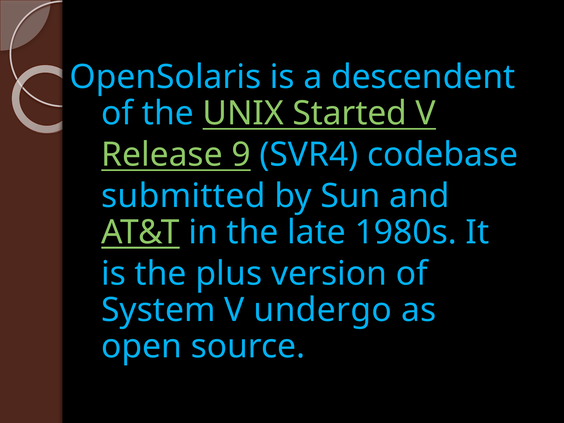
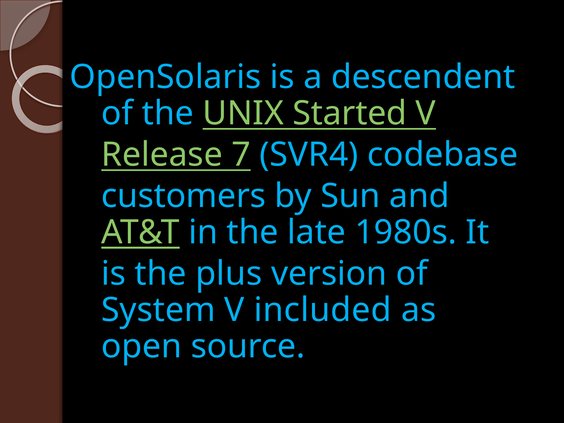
9: 9 -> 7 (241, 155)
submitted: submitted -> customers (184, 196)
undergo: undergo -> included (323, 310)
